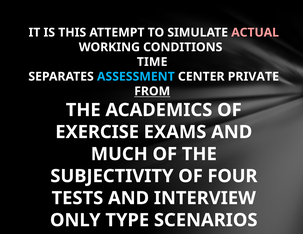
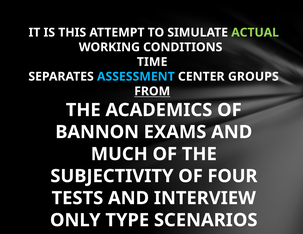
ACTUAL colour: pink -> light green (255, 33)
PRIVATE: PRIVATE -> GROUPS (253, 77)
EXERCISE: EXERCISE -> BANNON (97, 132)
